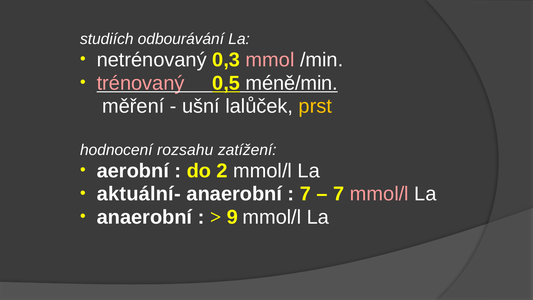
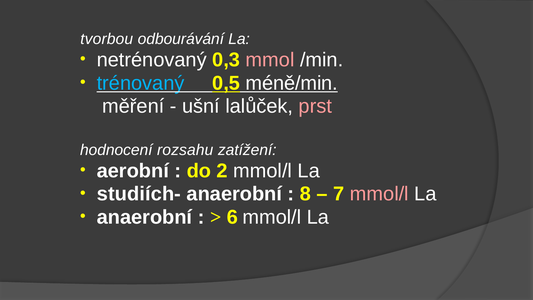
studiích: studiích -> tvorbou (107, 39)
trénovaný colour: pink -> light blue (141, 83)
prst colour: yellow -> pink (315, 106)
aktuální-: aktuální- -> studiích- (139, 194)
7: 7 -> 8 (306, 194)
9: 9 -> 6 (232, 217)
